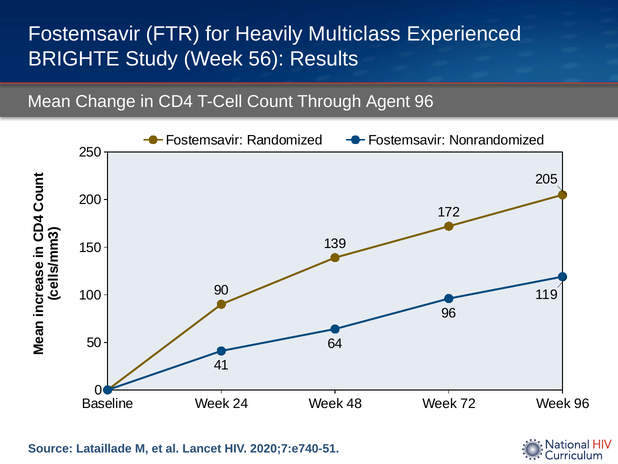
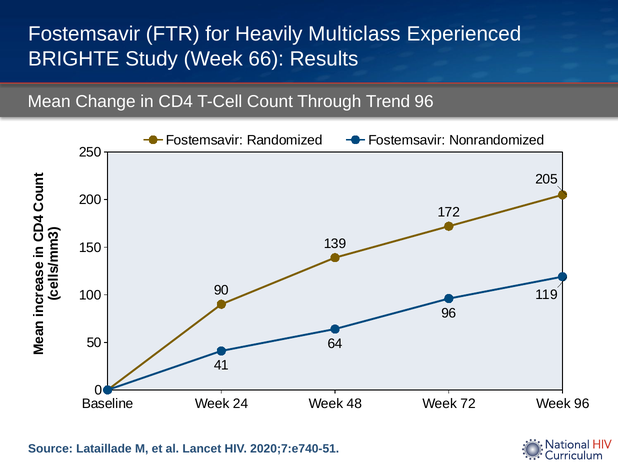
56: 56 -> 66 (266, 59)
Agent: Agent -> Trend (388, 101)
